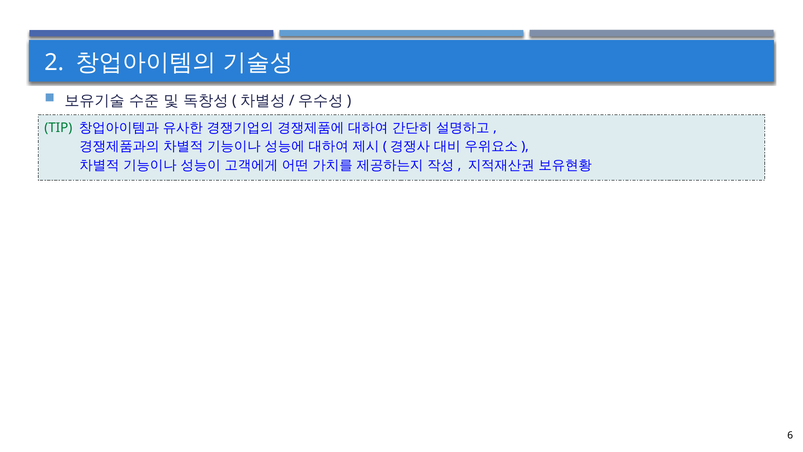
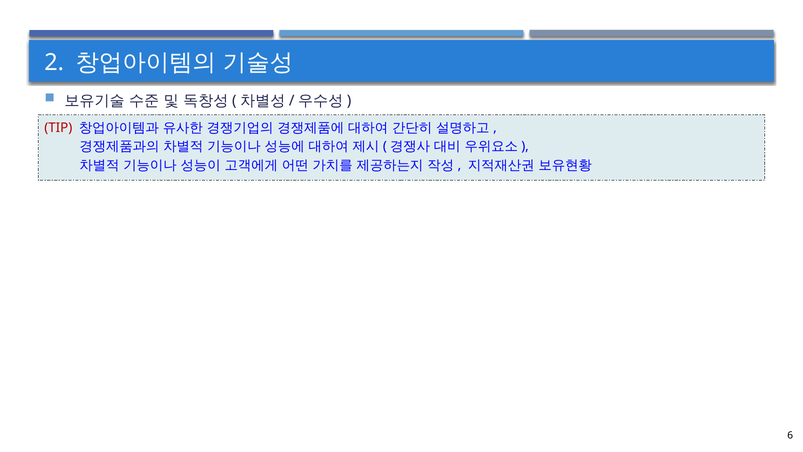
TIP colour: green -> red (58, 128)
